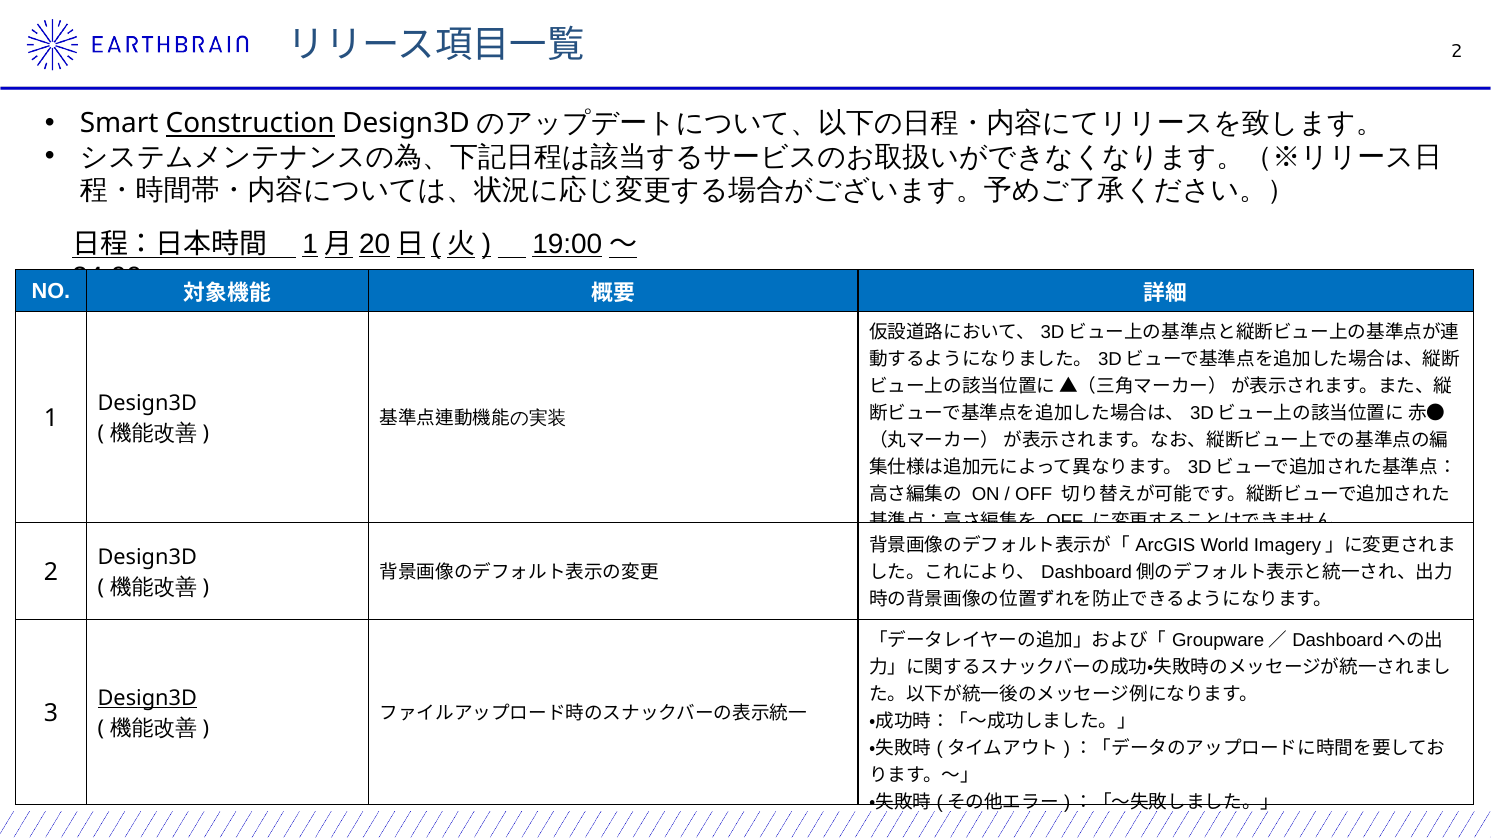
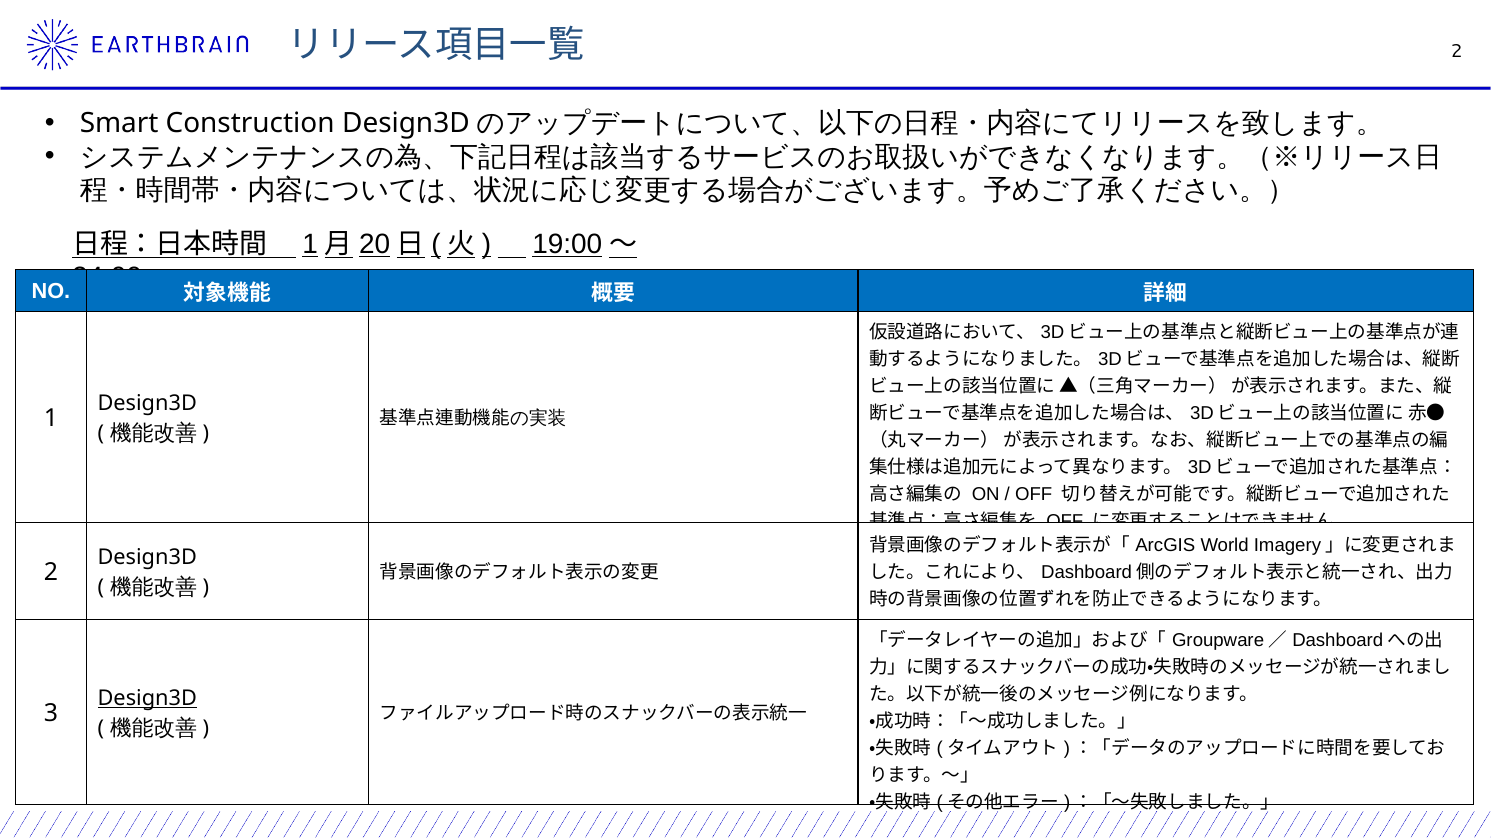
Construction underline: present -> none (250, 124)
